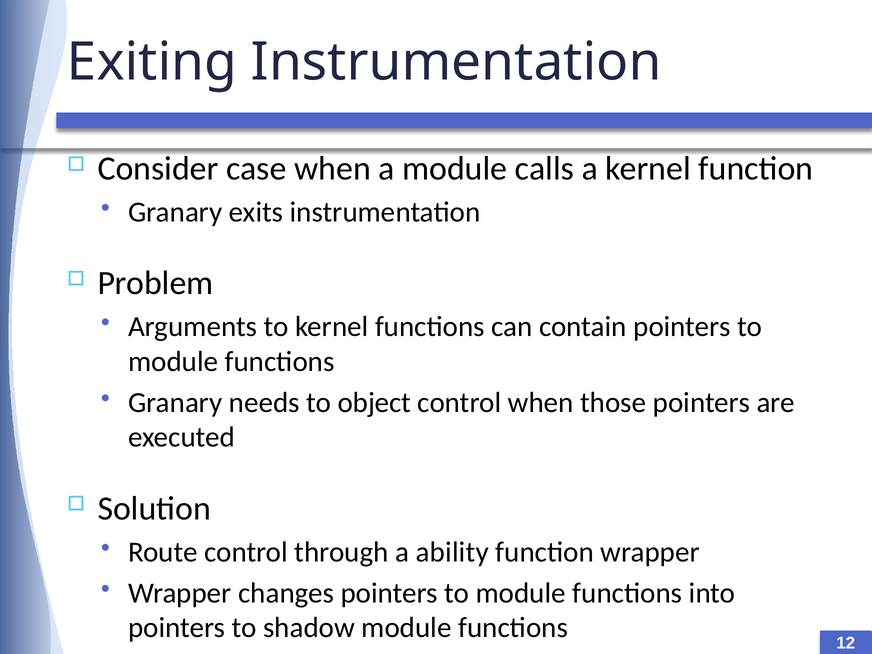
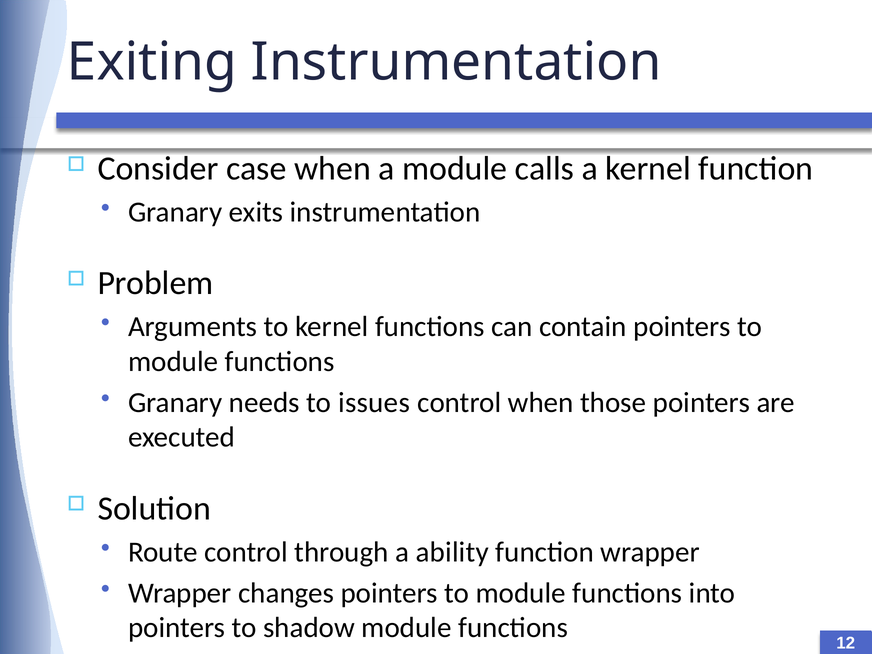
object: object -> issues (374, 403)
